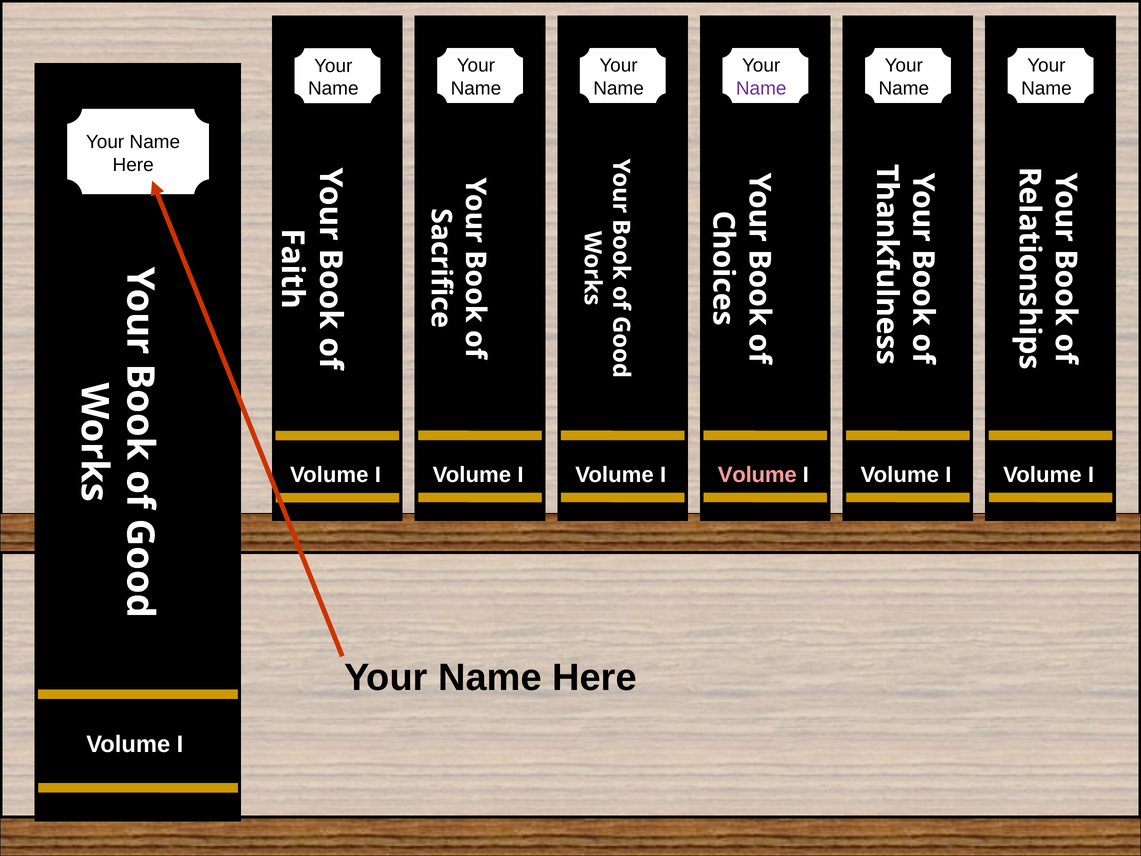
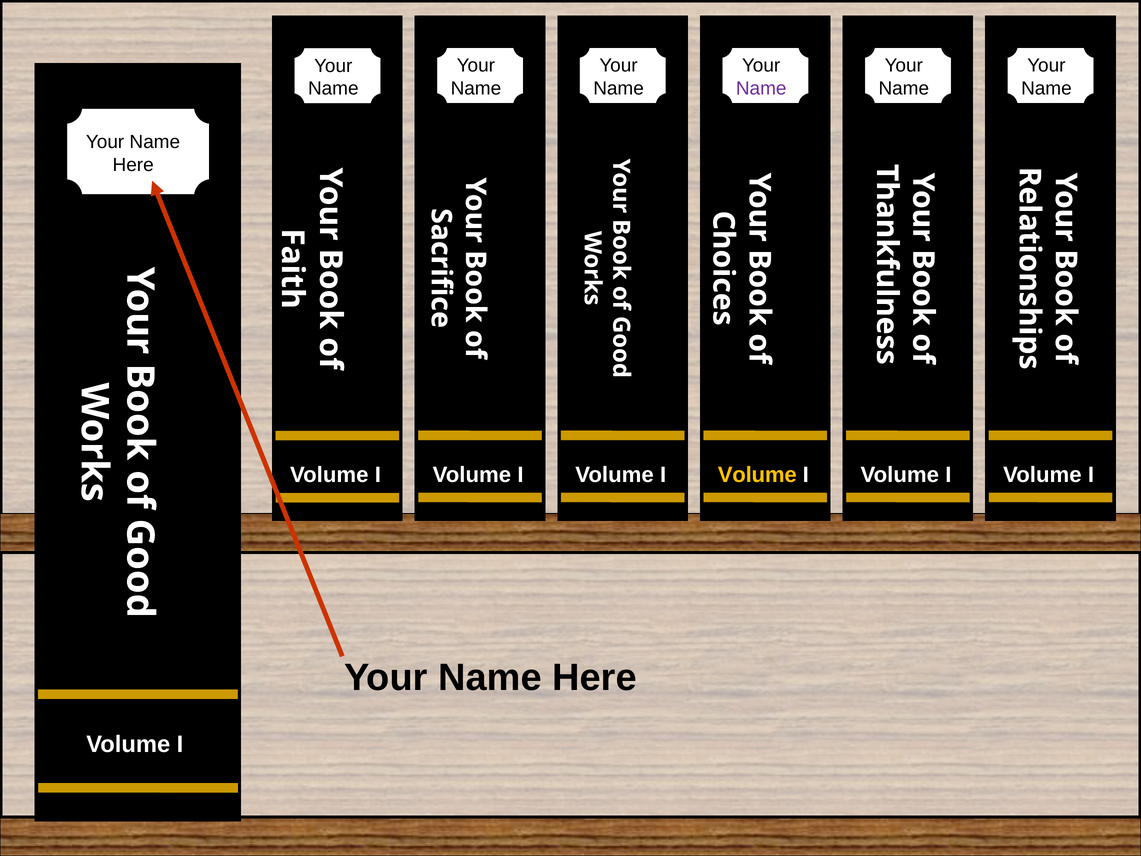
Volume colour: pink -> yellow (757, 475)
